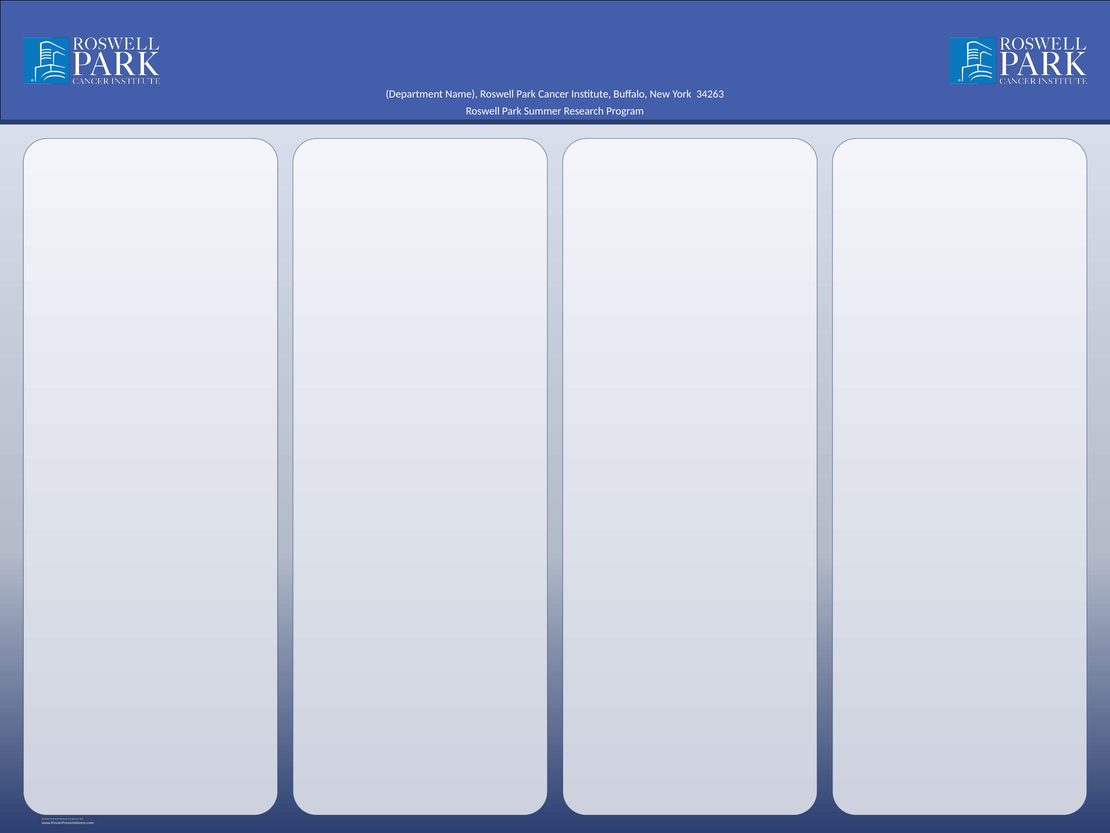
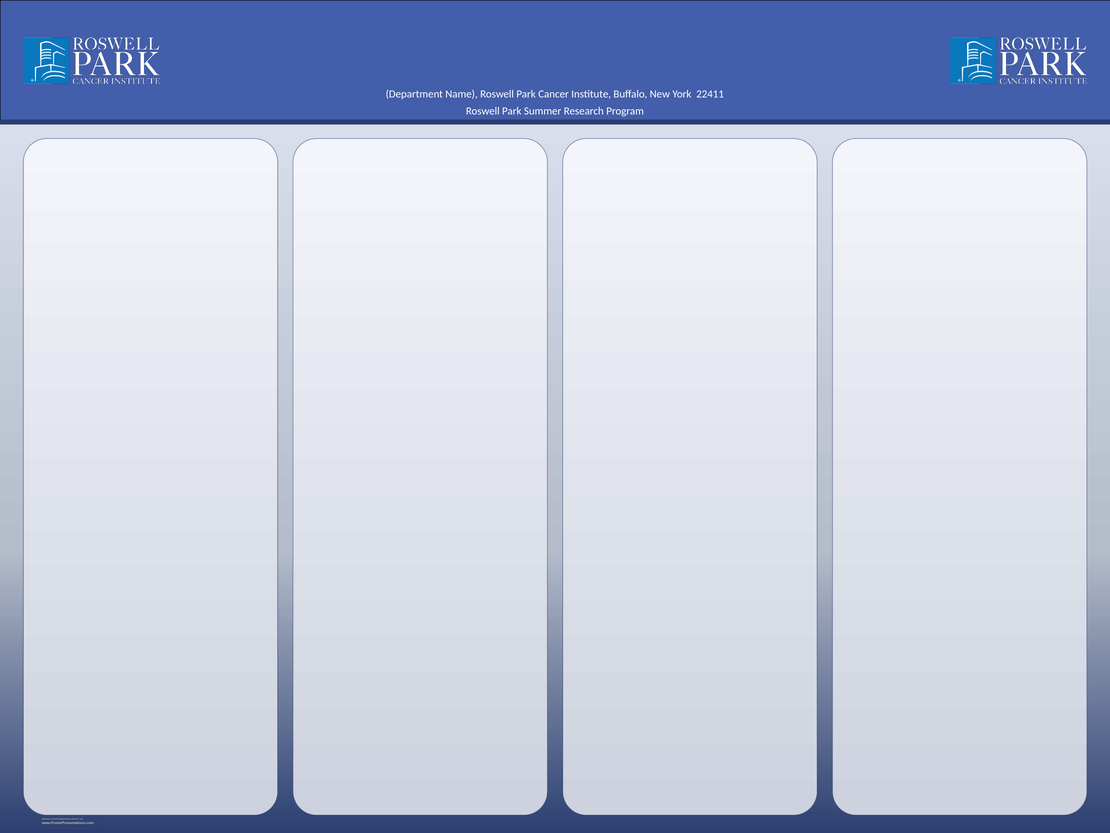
34263: 34263 -> 22411 (710, 94)
